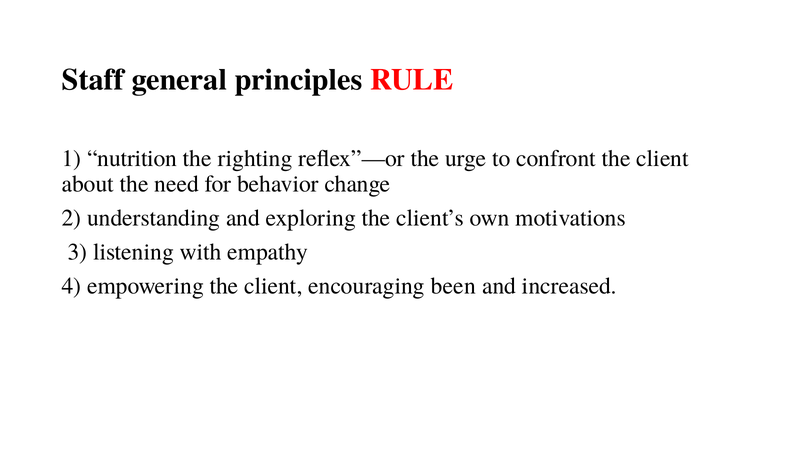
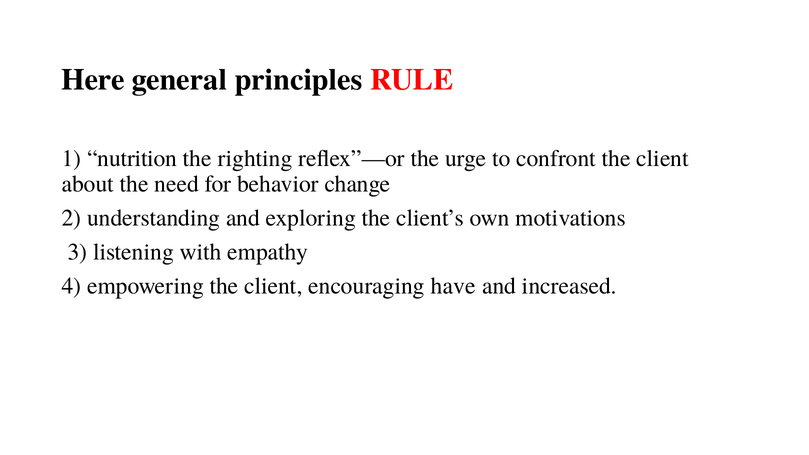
Staff: Staff -> Here (93, 80)
been: been -> have (453, 286)
